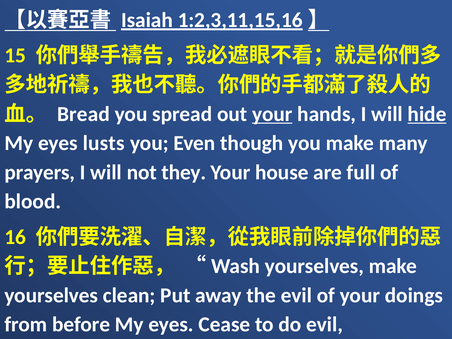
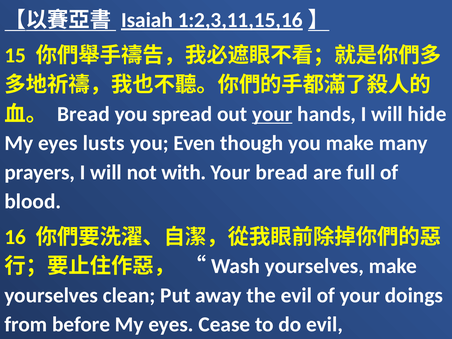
hide underline: present -> none (427, 114)
they: they -> with (184, 172)
Your house: house -> bread (282, 172)
